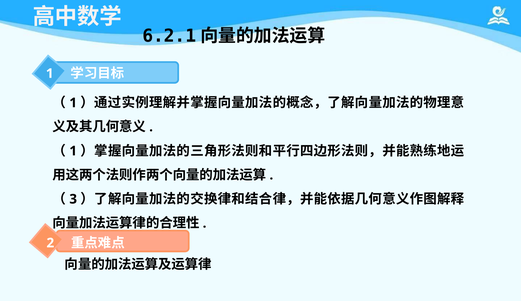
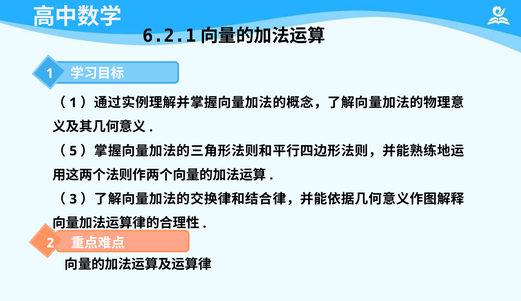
1: 1 -> 5 (73, 151)
